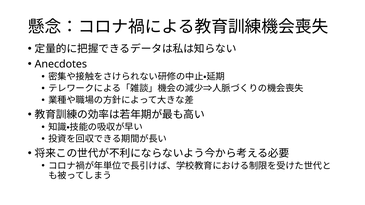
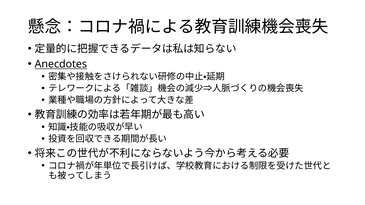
Anecdotes underline: none -> present (61, 64)
